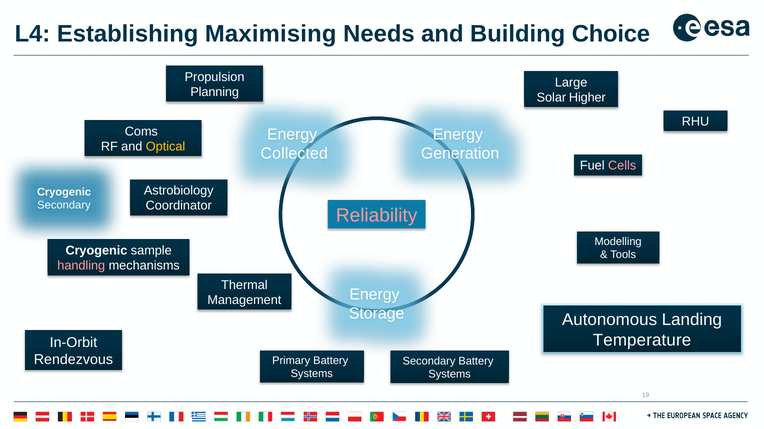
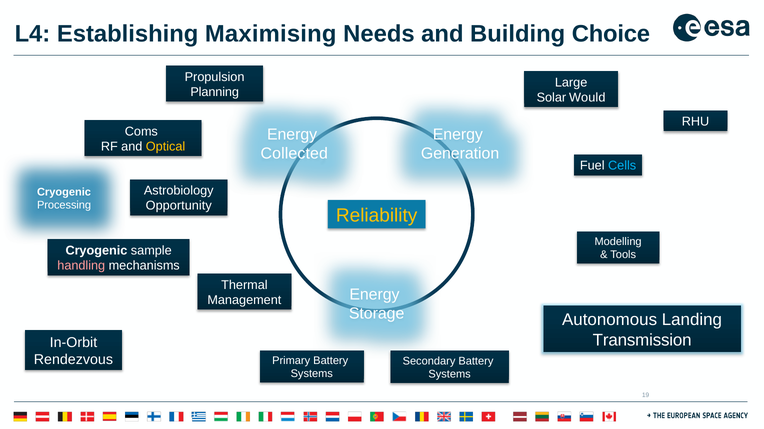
Higher: Higher -> Would (587, 98)
Cells colour: pink -> light blue (622, 166)
Coordinator: Coordinator -> Opportunity (179, 206)
Secondary: Secondary -> Processing (64, 205)
Reliability colour: pink -> yellow (377, 215)
Temperature: Temperature -> Transmission (642, 340)
